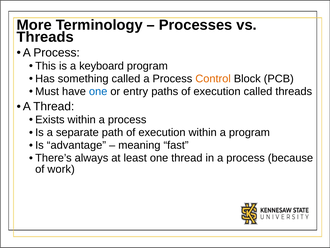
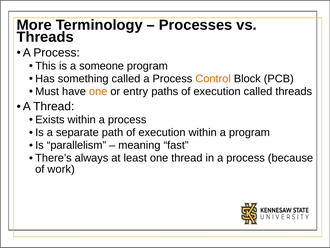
keyboard: keyboard -> someone (102, 66)
one colour: blue -> orange (98, 91)
advantage: advantage -> parallelism (76, 145)
